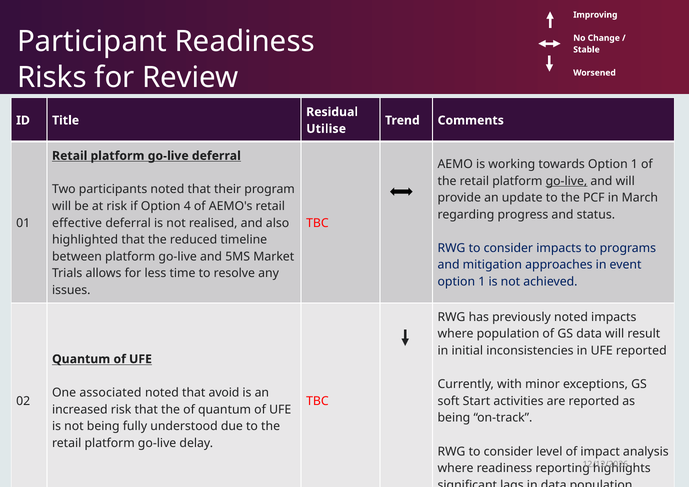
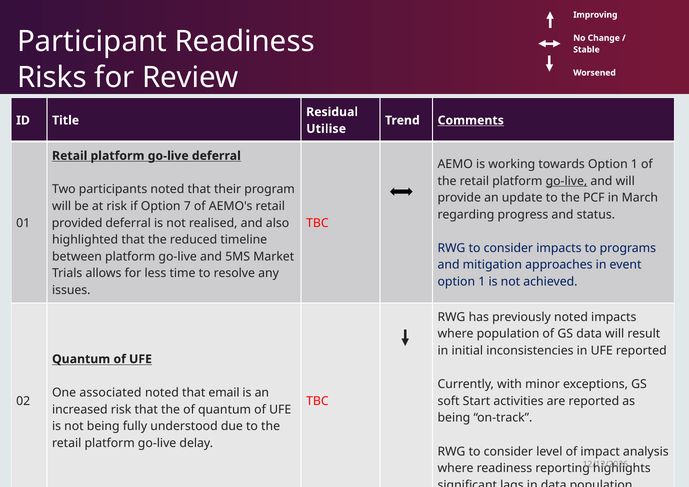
Comments underline: none -> present (471, 120)
4: 4 -> 7 (187, 206)
effective: effective -> provided (77, 223)
avoid: avoid -> email (224, 393)
